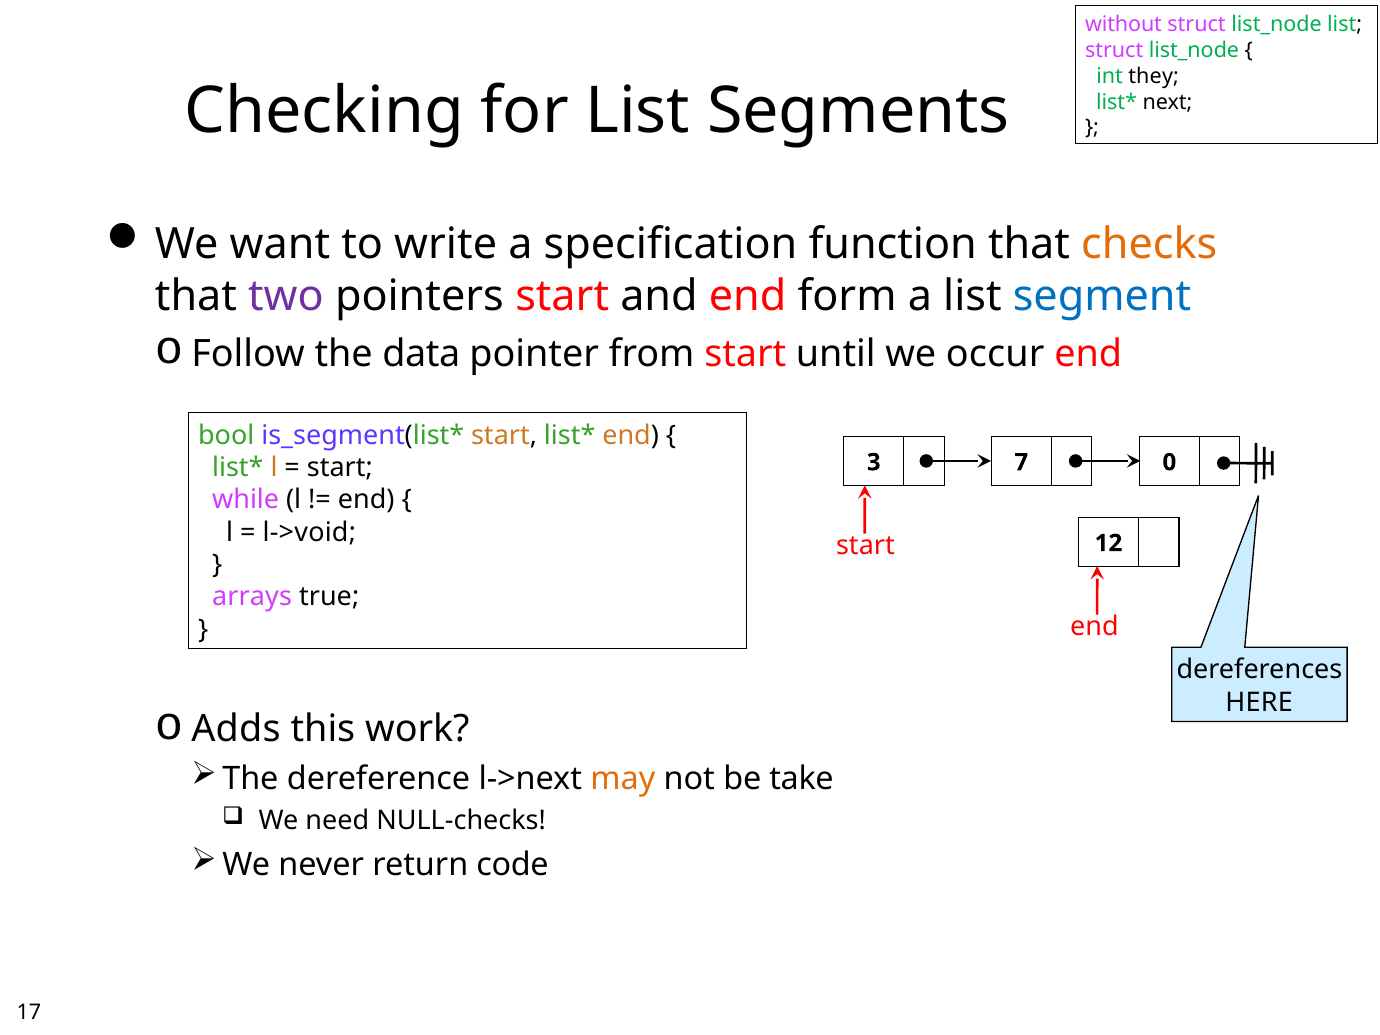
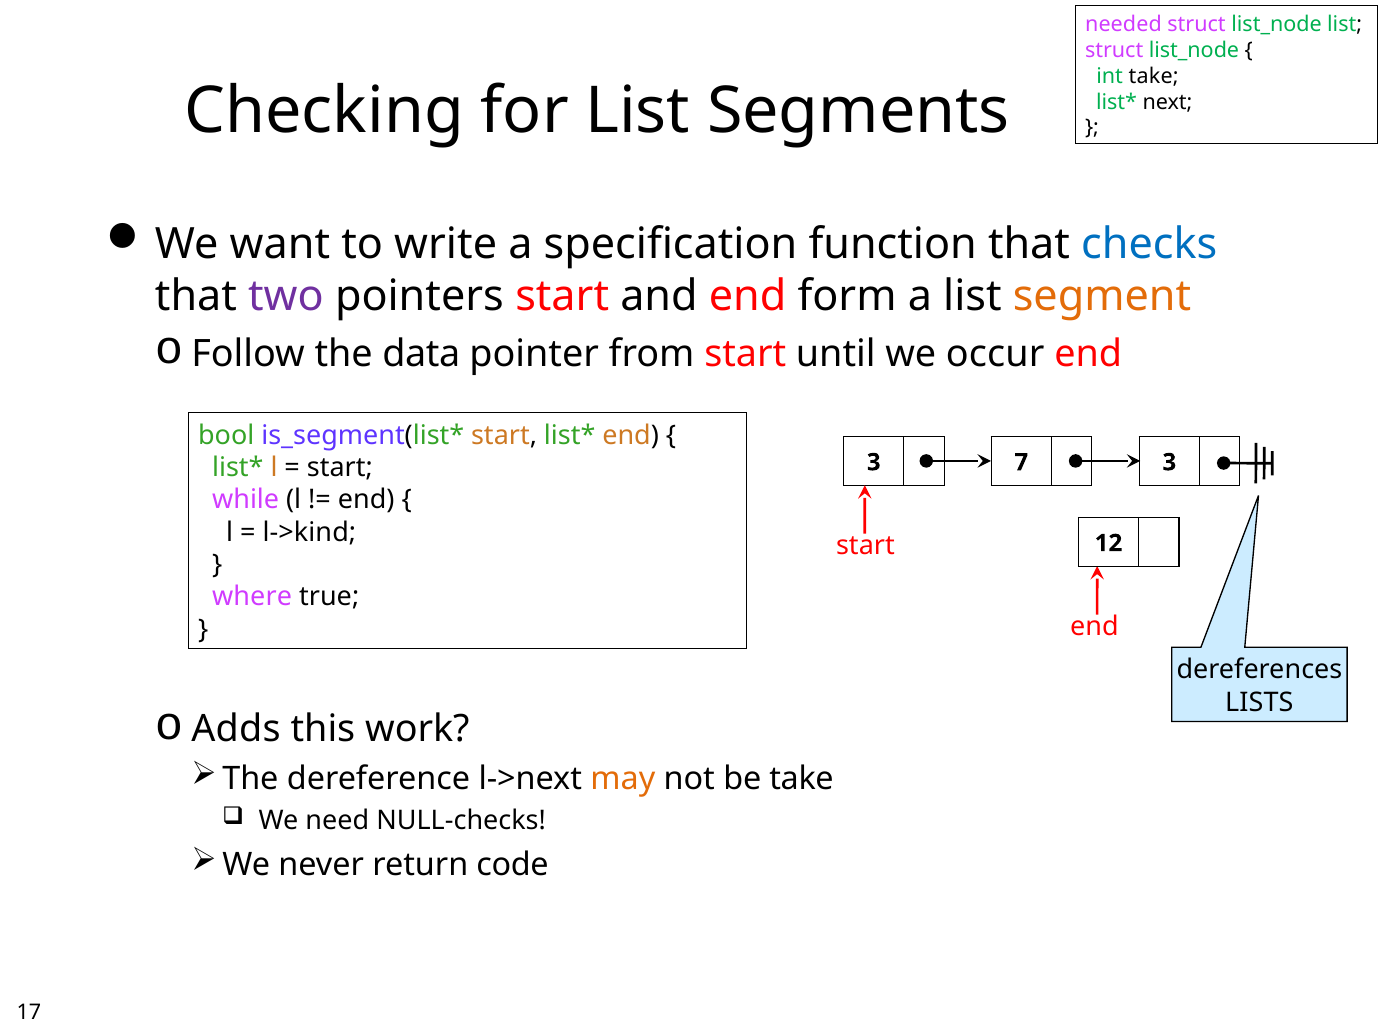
without: without -> needed (1123, 24)
int they: they -> take (1154, 76)
checks colour: orange -> blue (1149, 245)
segment colour: blue -> orange (1102, 296)
7 0: 0 -> 3 (1169, 462)
l->void: l->void -> l->kind (309, 532)
arrays: arrays -> where (252, 597)
HERE: HERE -> LISTS (1259, 702)
